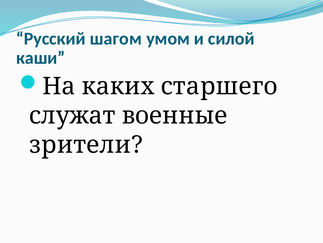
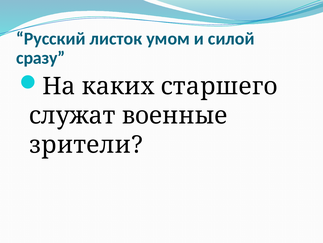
шагом: шагом -> листок (116, 38)
каши: каши -> сразу (41, 58)
